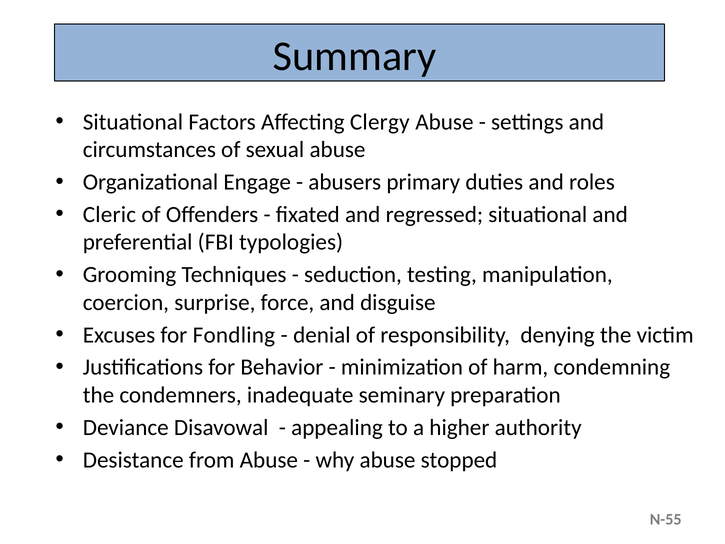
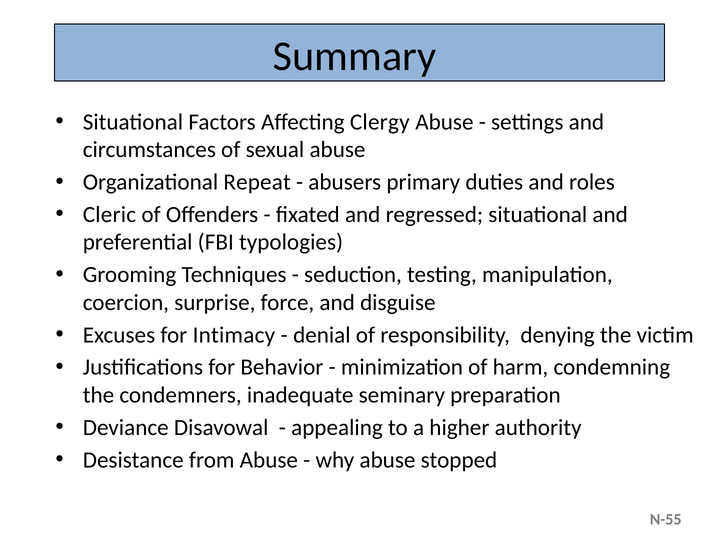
Engage: Engage -> Repeat (257, 182)
Fondling: Fondling -> Intimacy (234, 335)
